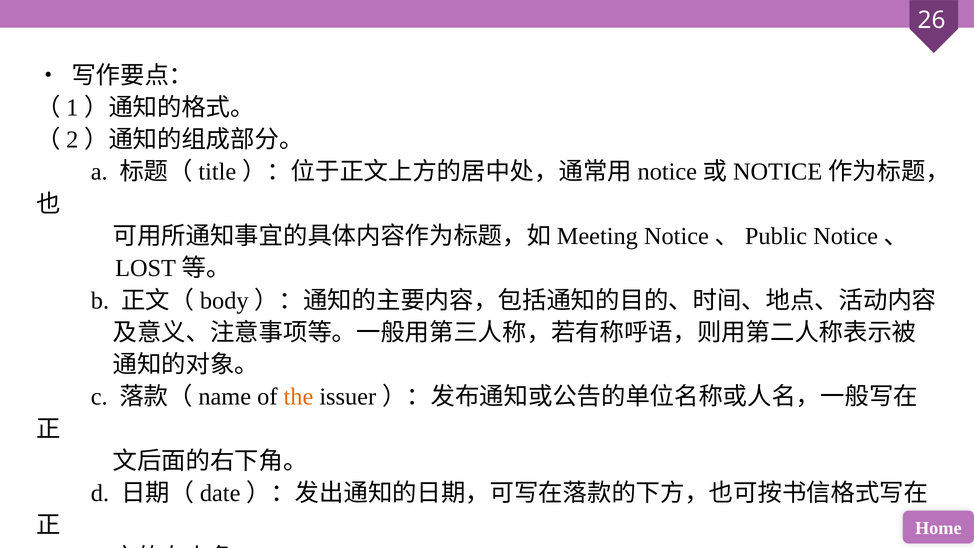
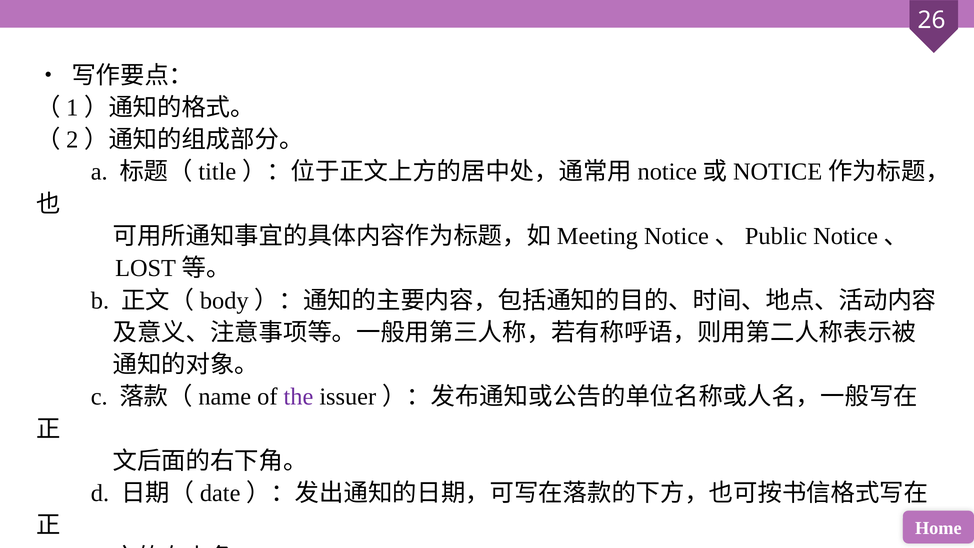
the colour: orange -> purple (298, 397)
